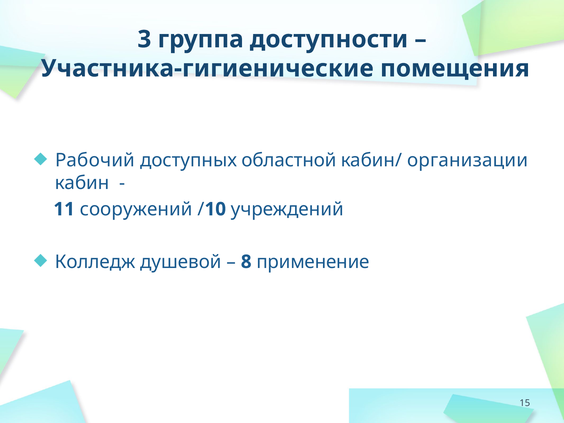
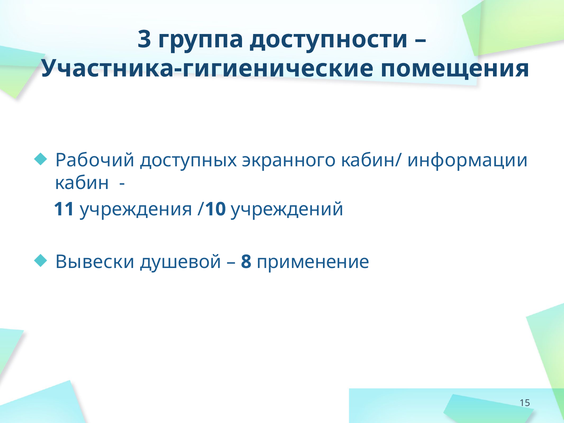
областной: областной -> экранного (289, 160)
организации: организации -> информации (468, 160)
сооружений: сооружений -> учреждения (136, 209)
Колледж: Колледж -> Вывески (95, 262)
